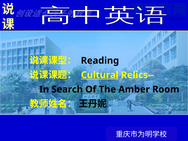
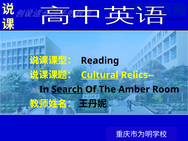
Search underline: none -> present (67, 89)
